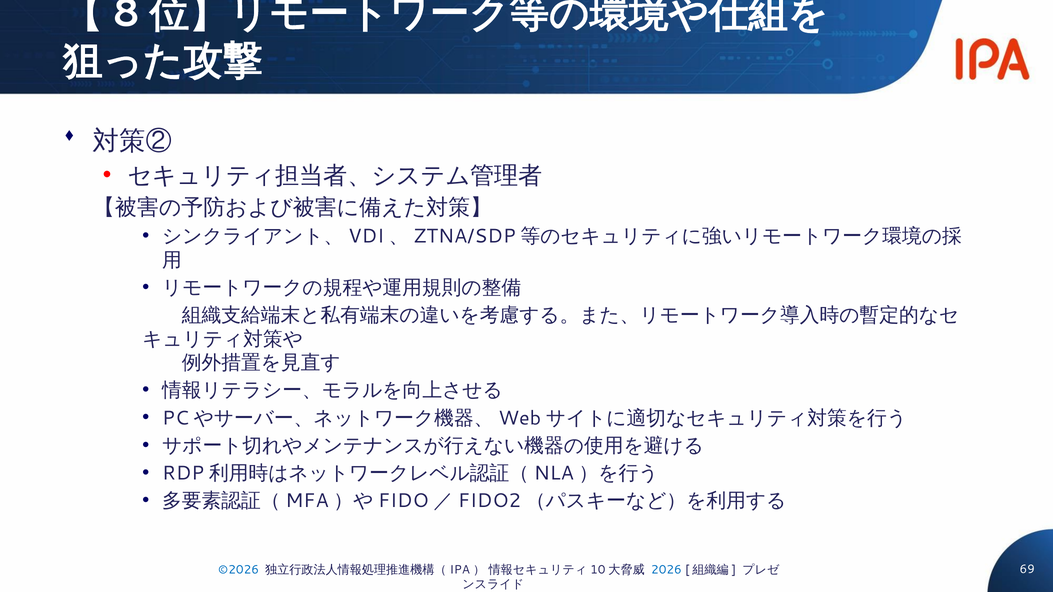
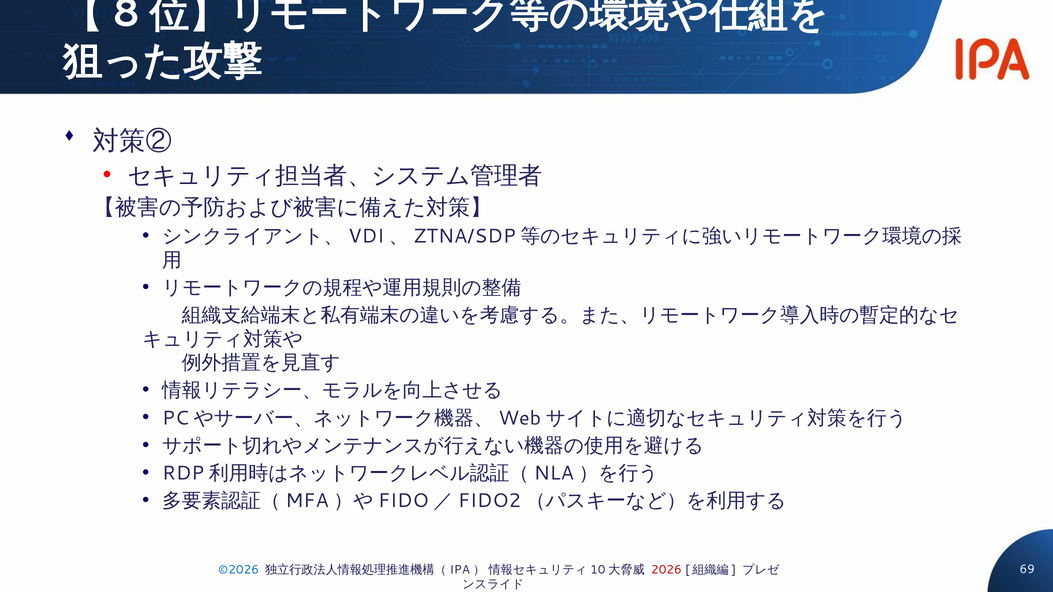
2026 colour: blue -> red (666, 570)
